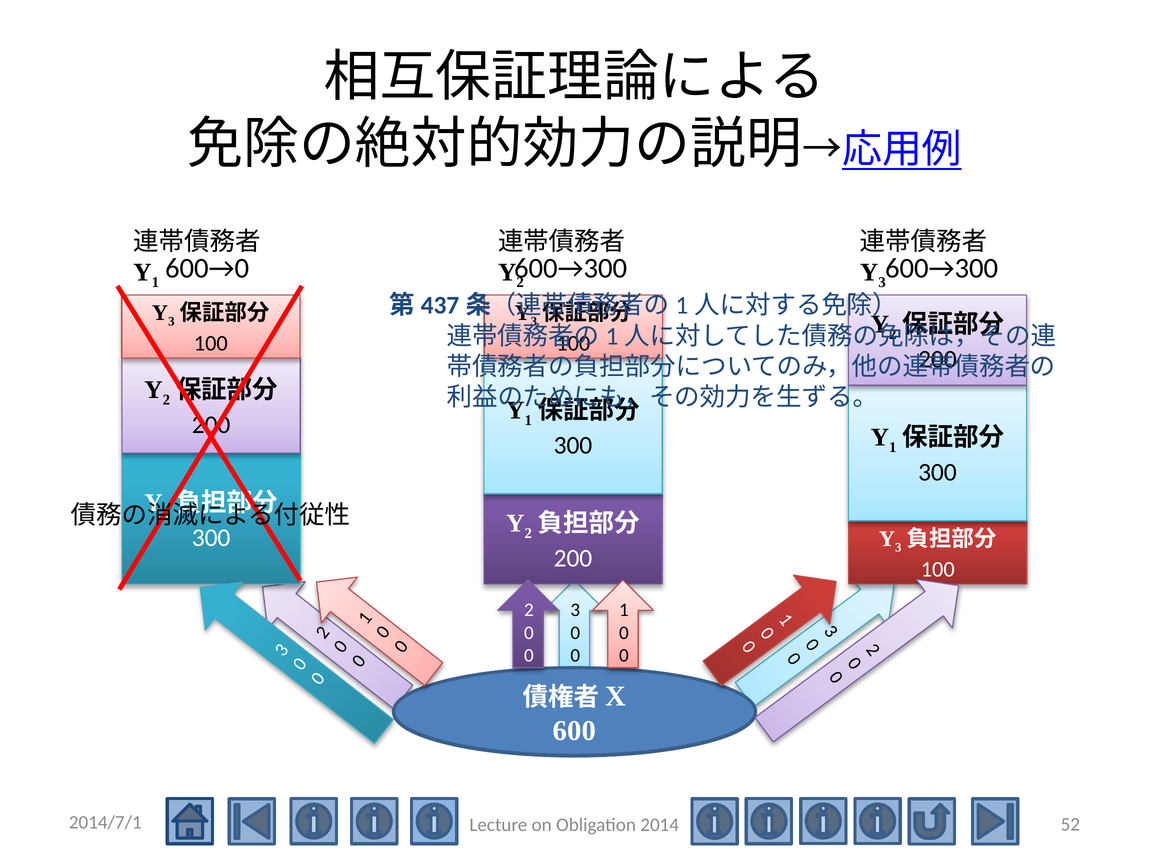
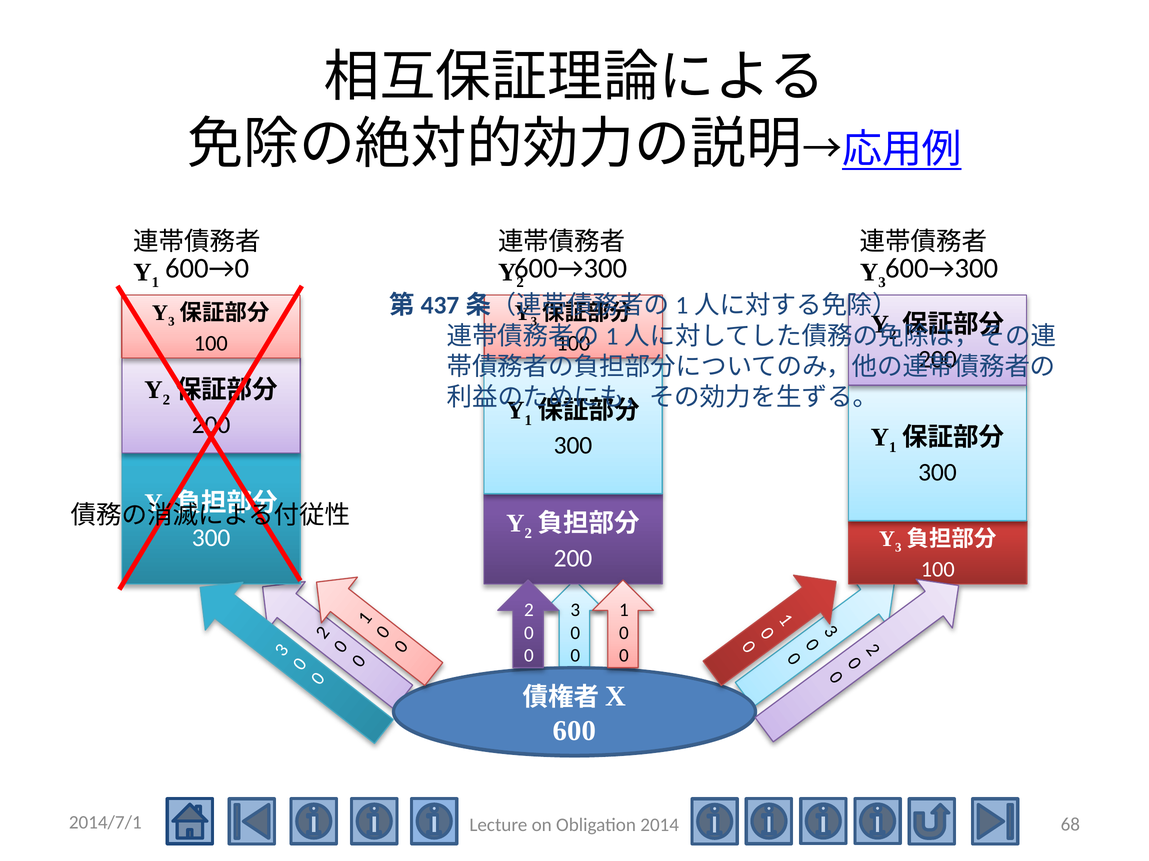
52: 52 -> 68 (1070, 825)
